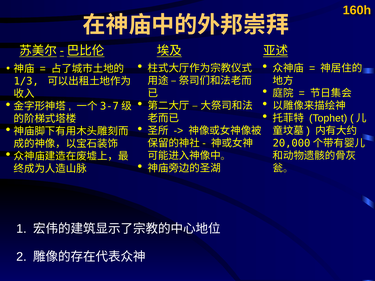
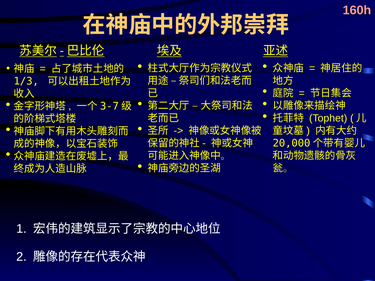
160h colour: yellow -> pink (357, 10)
